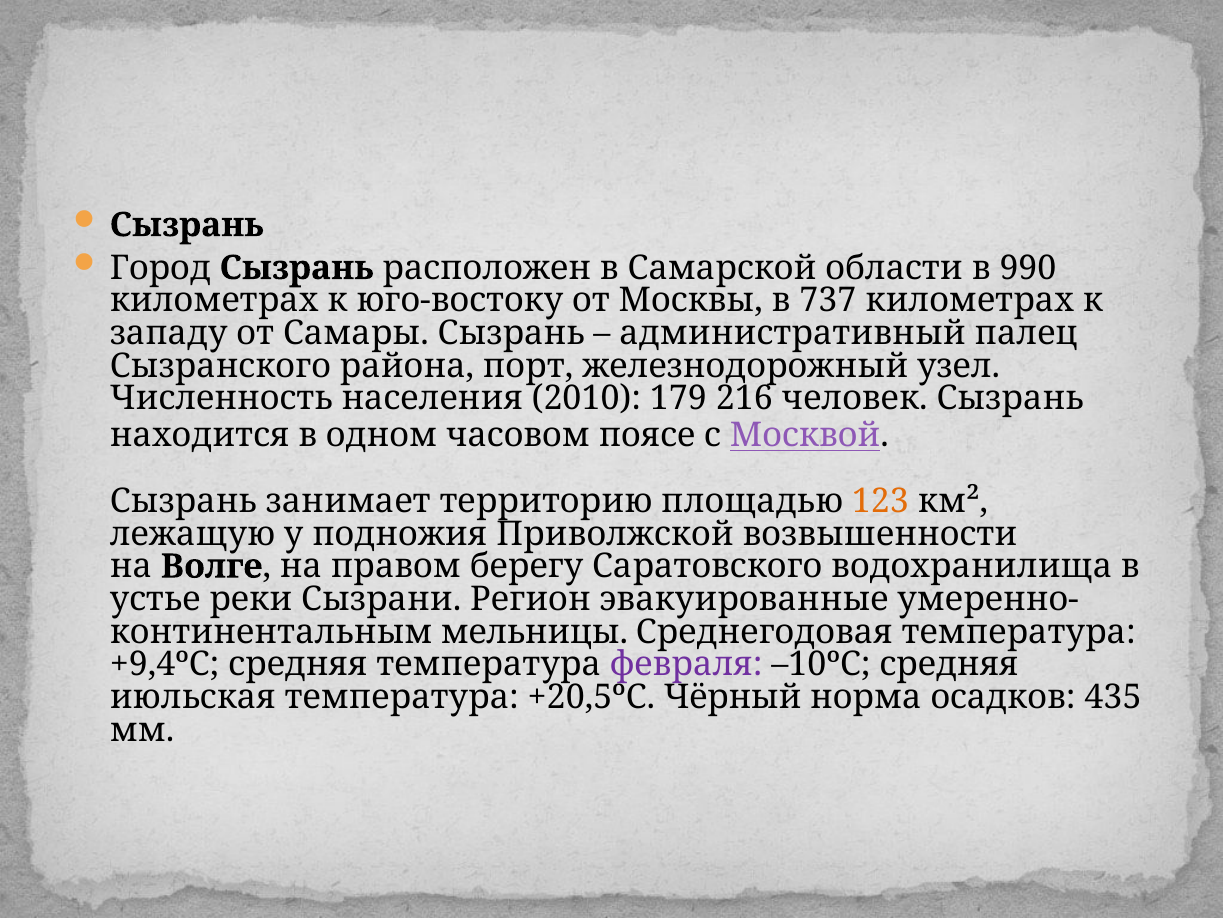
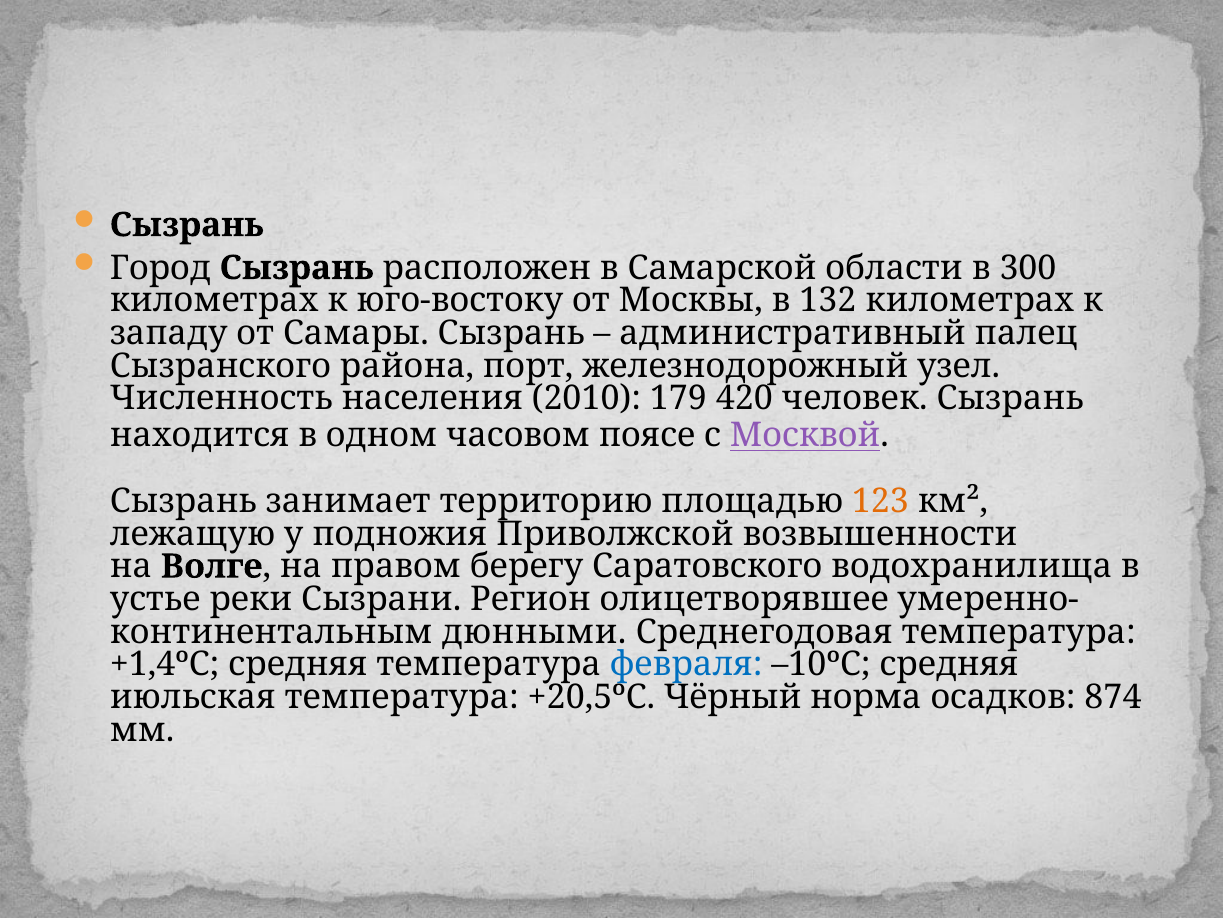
990: 990 -> 300 (1028, 268)
737: 737 -> 132 (828, 300)
216: 216 -> 420 (744, 398)
эвакуированные: эвакуированные -> олицетворявшее (744, 599)
мельницы: мельницы -> дюнными (534, 631)
+9,4ºС: +9,4ºС -> +1,4ºС (165, 664)
февраля colour: purple -> blue (686, 664)
435: 435 -> 874 (1113, 697)
